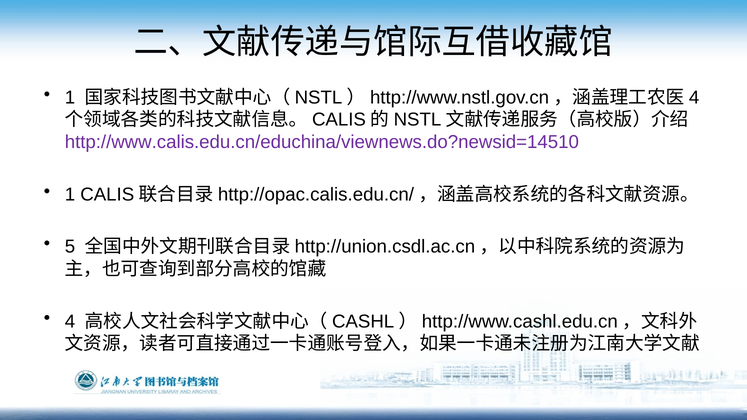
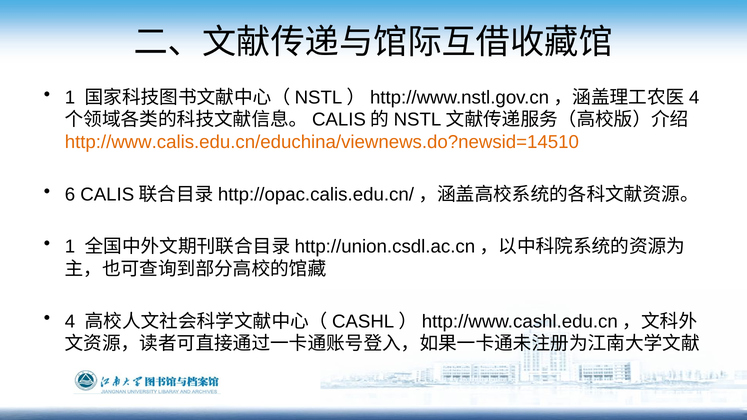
http://www.calis.edu.cn/educhina/viewnews.do?newsid=14510 colour: purple -> orange (322, 142)
1: 1 -> 6 (70, 195)
5: 5 -> 1 (70, 247)
